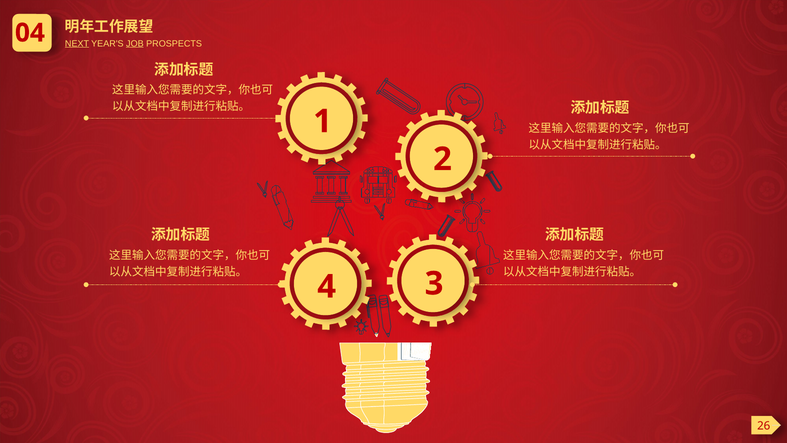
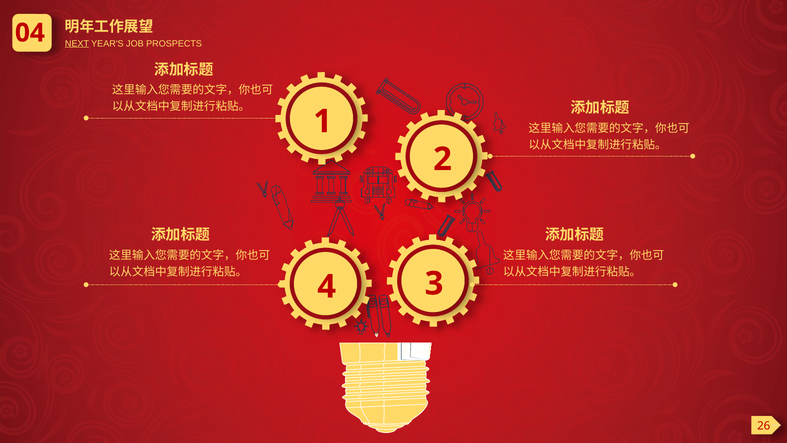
JOB underline: present -> none (135, 44)
